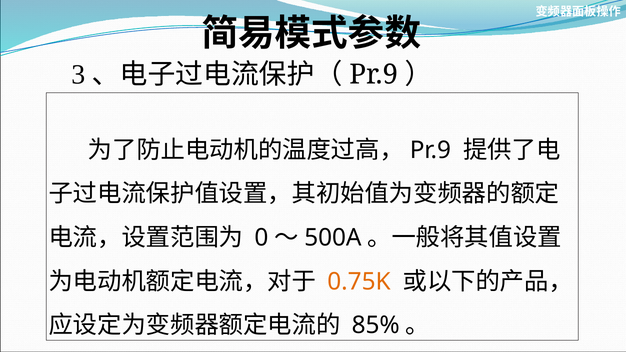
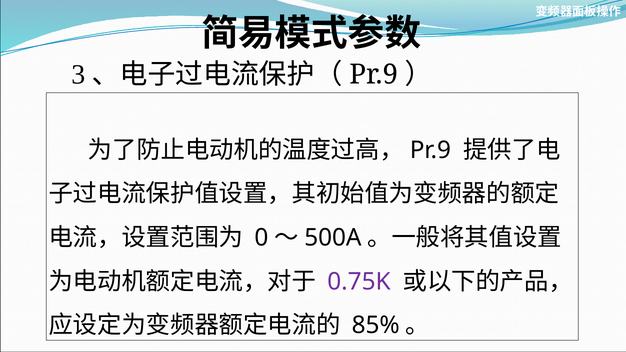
0.75K colour: orange -> purple (359, 282)
